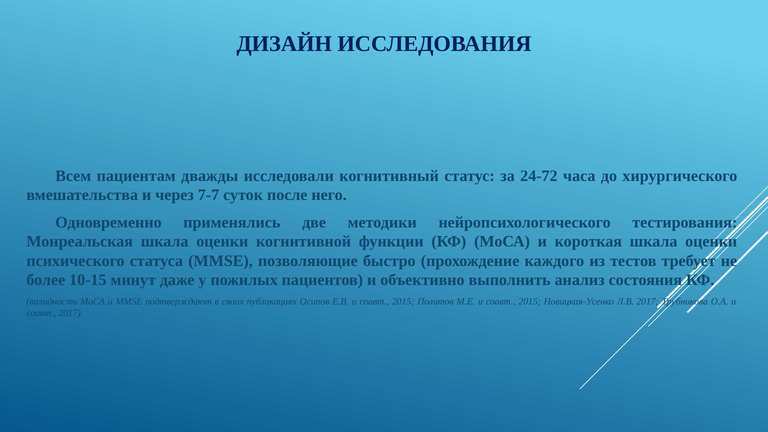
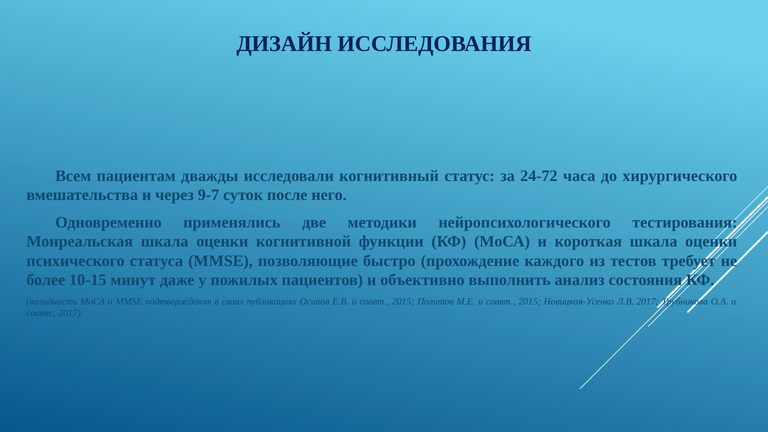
7-7: 7-7 -> 9-7 (209, 195)
